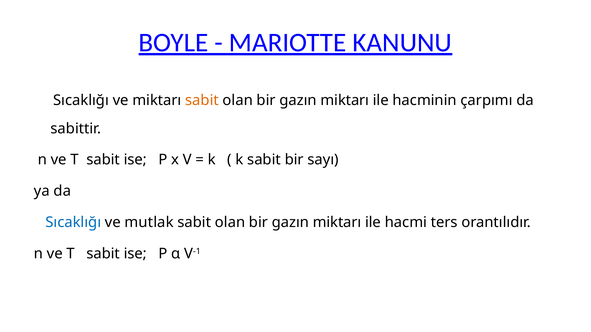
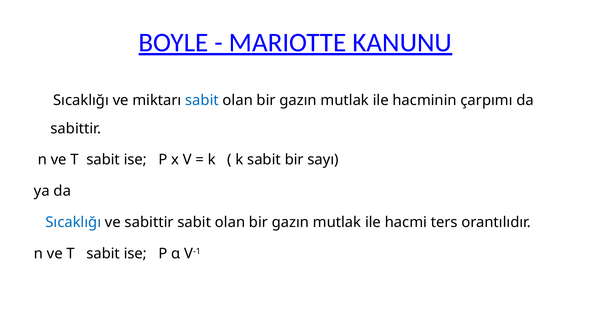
sabit colour: orange -> blue (202, 100)
miktarı: miktarı -> mutlak (345, 100)
ve mutlak: mutlak -> sabittir (149, 223)
miktarı: miktarı -> mutlak (337, 223)
